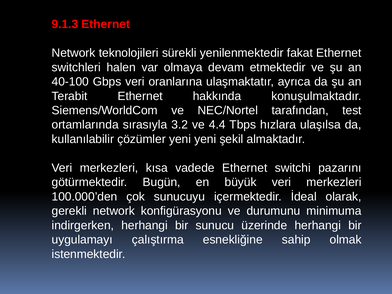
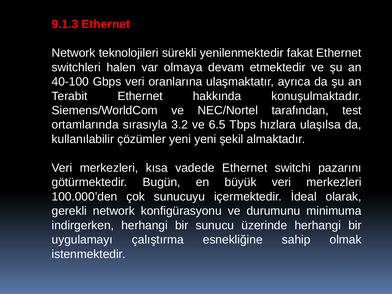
4.4: 4.4 -> 6.5 (217, 125)
